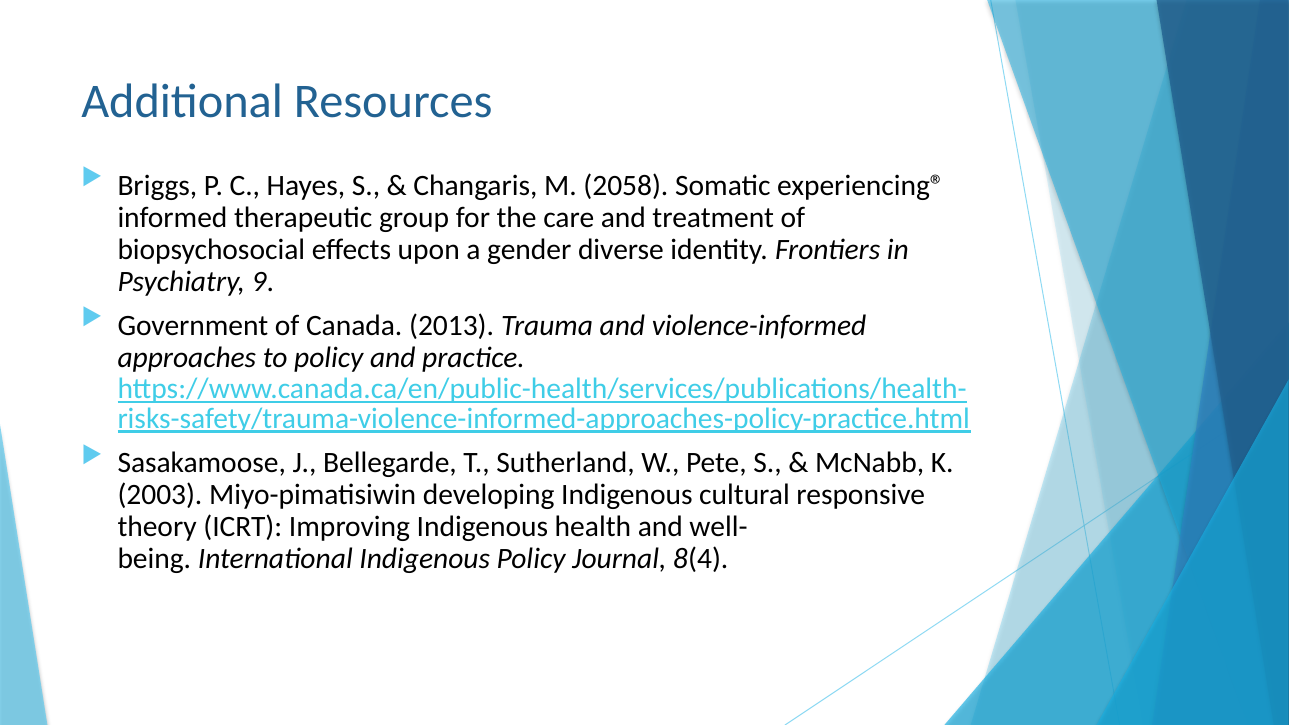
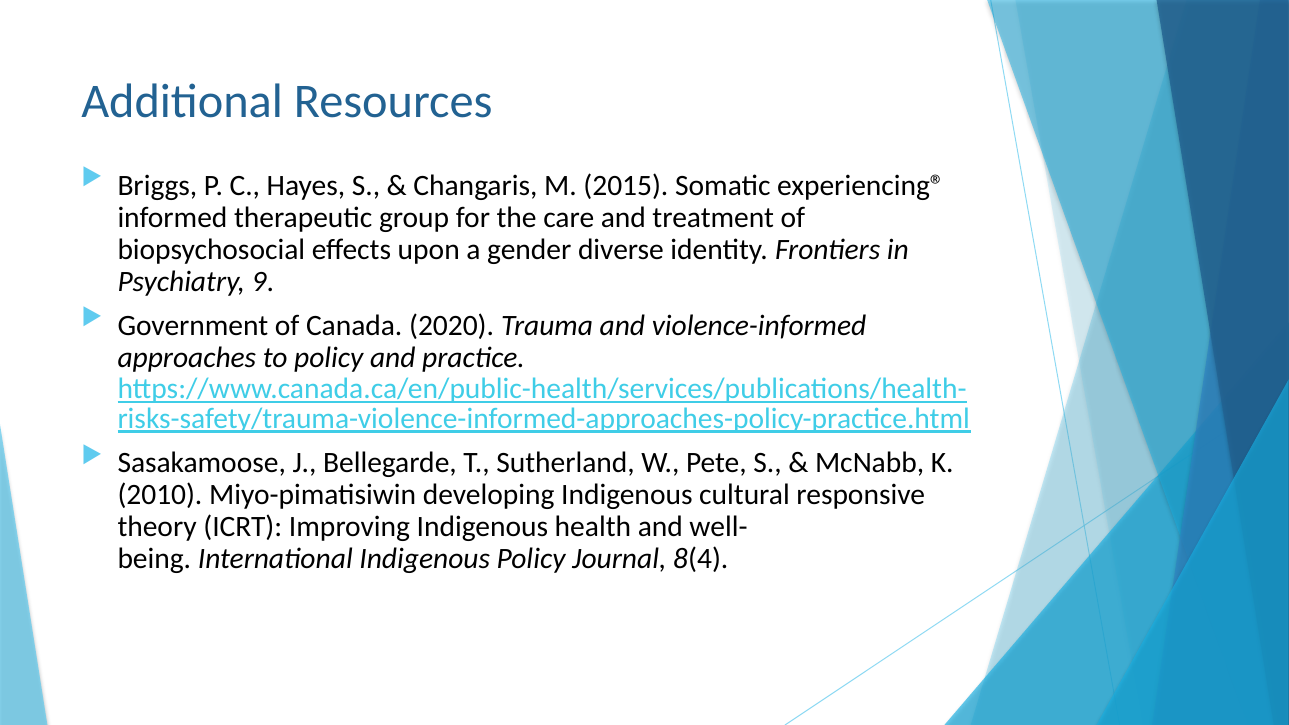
2058: 2058 -> 2015 (626, 186)
2013: 2013 -> 2020 (452, 325)
2003: 2003 -> 2010 (160, 495)
